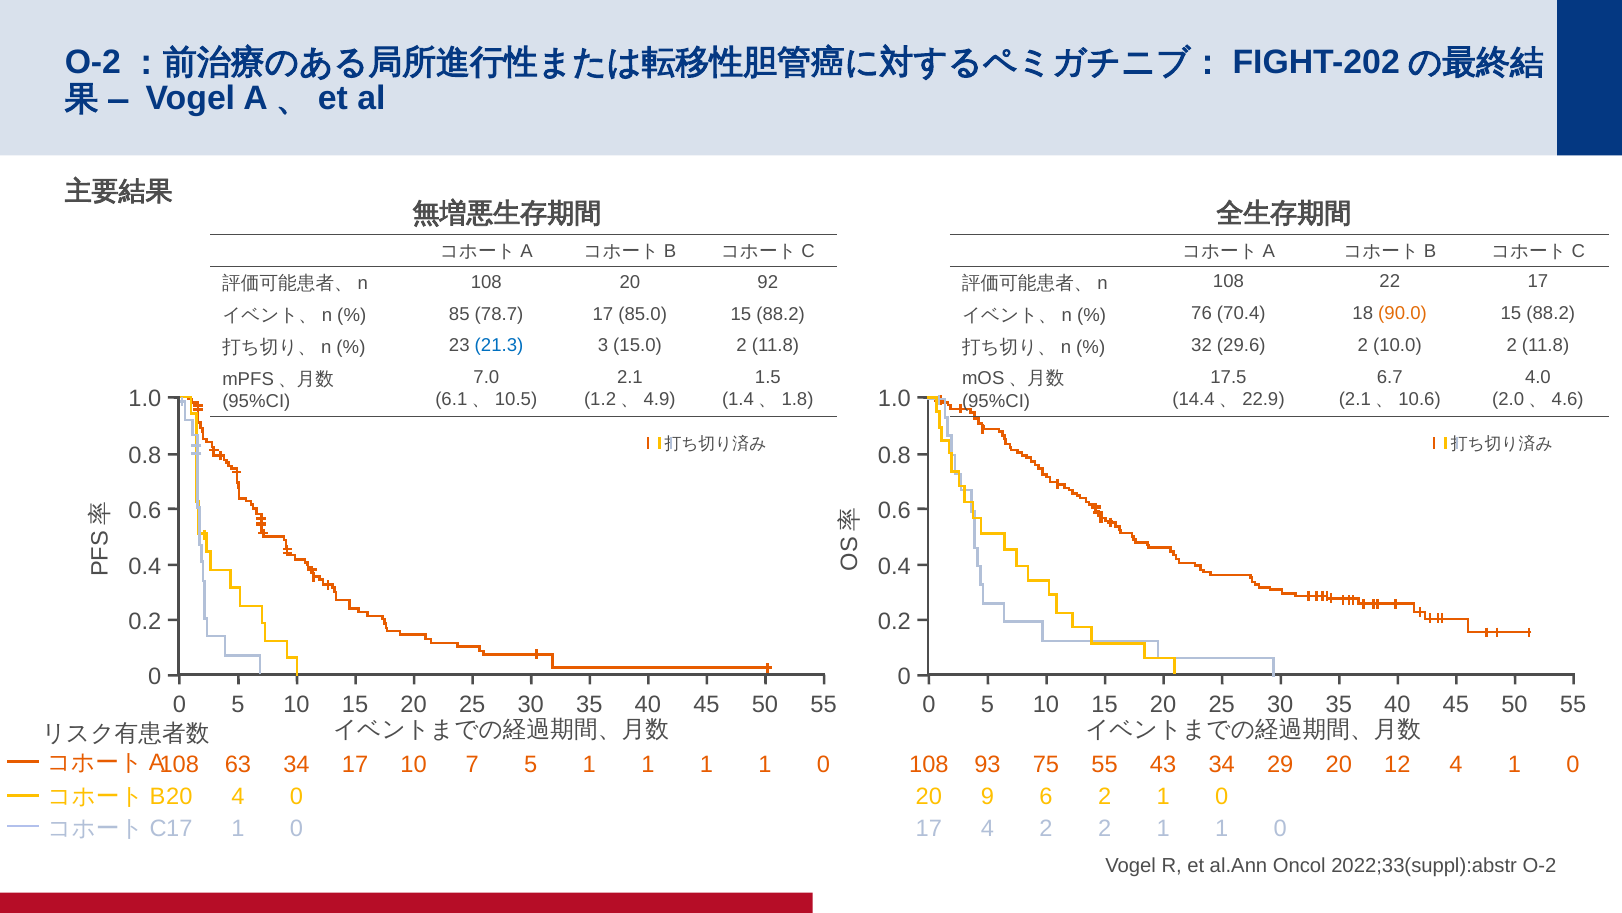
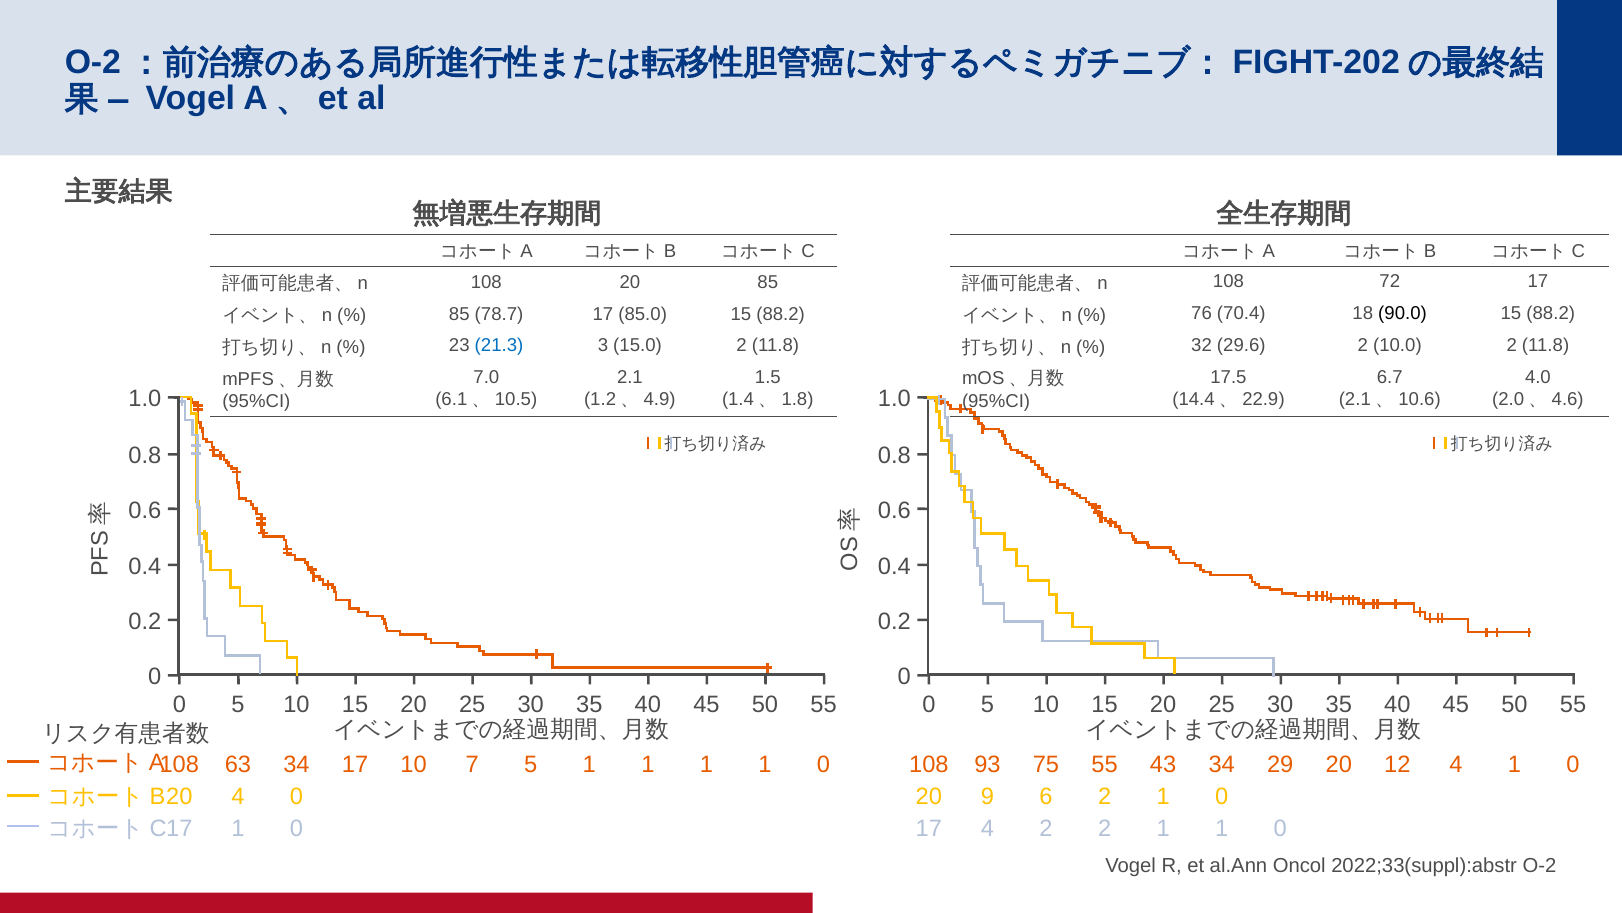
22: 22 -> 72 (1390, 282)
20 92: 92 -> 85 (768, 282)
90.0 colour: orange -> black (1403, 313)
